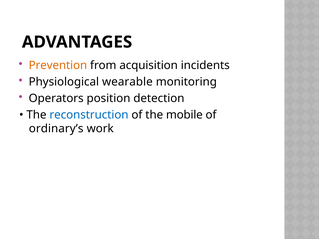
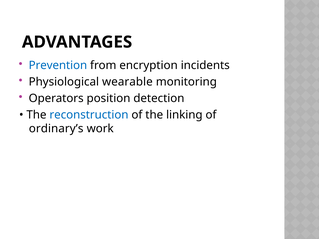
Prevention colour: orange -> blue (58, 65)
acquisition: acquisition -> encryption (149, 65)
mobile: mobile -> linking (184, 115)
